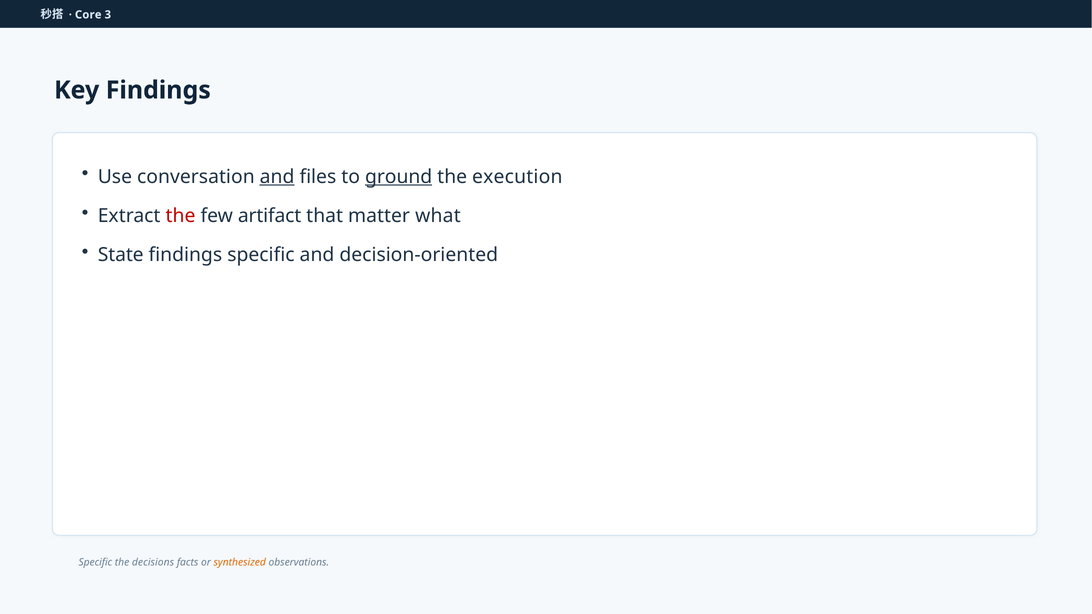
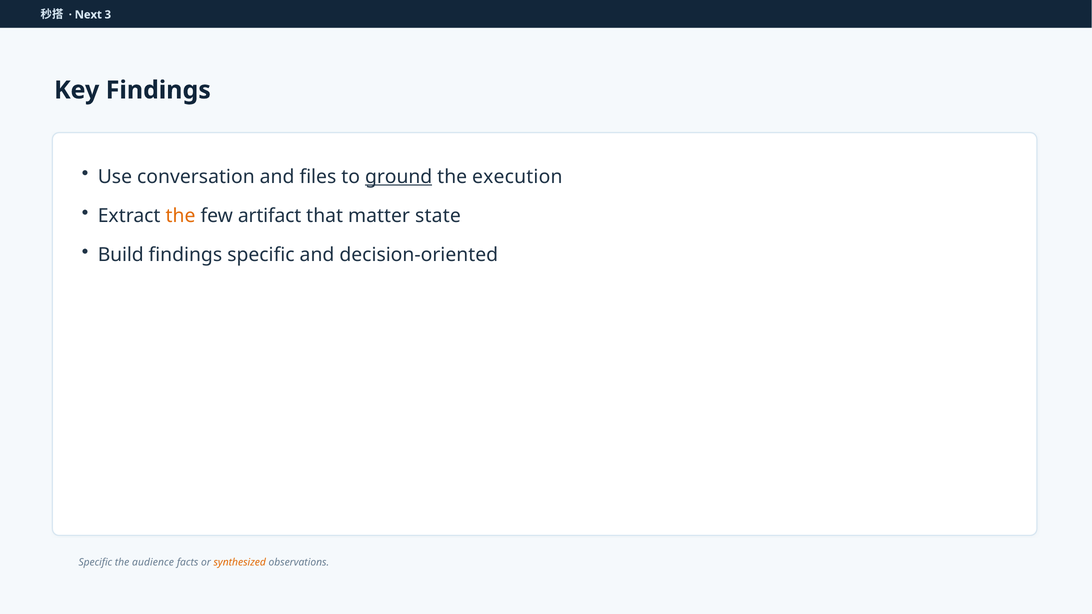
Core: Core -> Next (88, 15)
and underline: present -> none (277, 177)
the colour: red -> orange (181, 216)
what: what -> state (438, 216)
State: State -> Build (121, 255)
decisions: decisions -> audience (153, 563)
